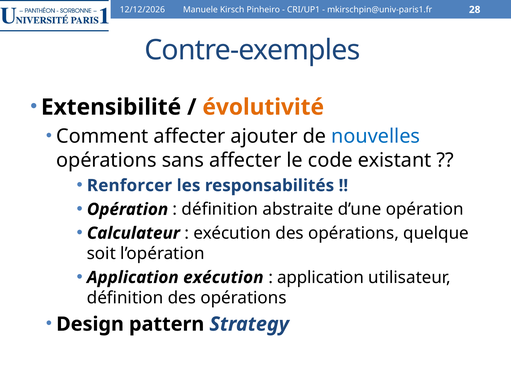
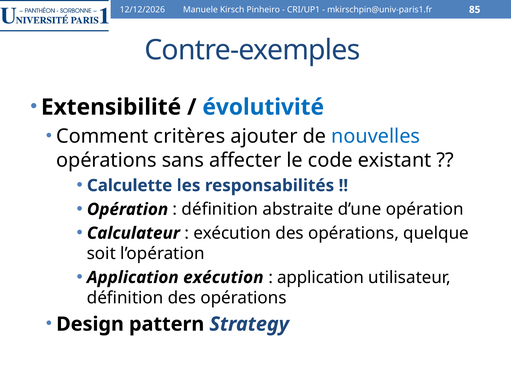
28: 28 -> 85 (475, 10)
évolutivité colour: orange -> blue (263, 107)
Comment affecter: affecter -> critères (189, 137)
Renforcer: Renforcer -> Calculette (130, 186)
